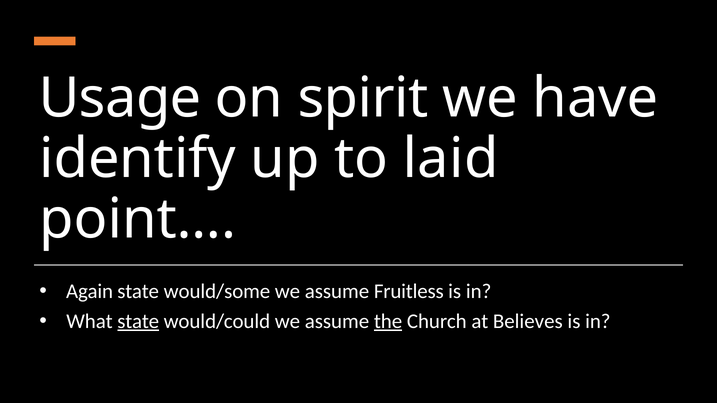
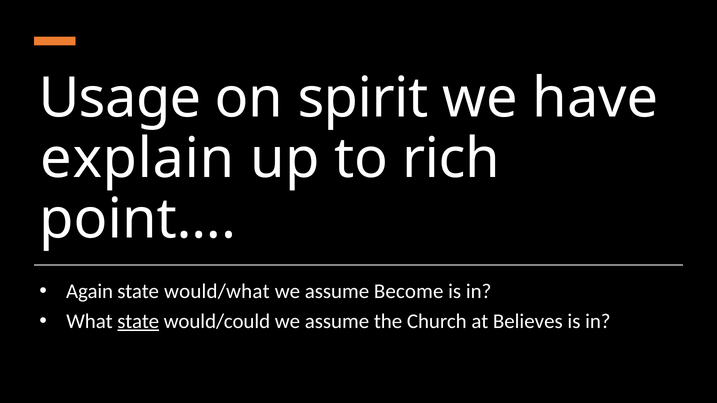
identify: identify -> explain (137, 159)
laid: laid -> rich (451, 159)
would/some: would/some -> would/what (217, 292)
Fruitless: Fruitless -> Become (409, 292)
the underline: present -> none (388, 322)
